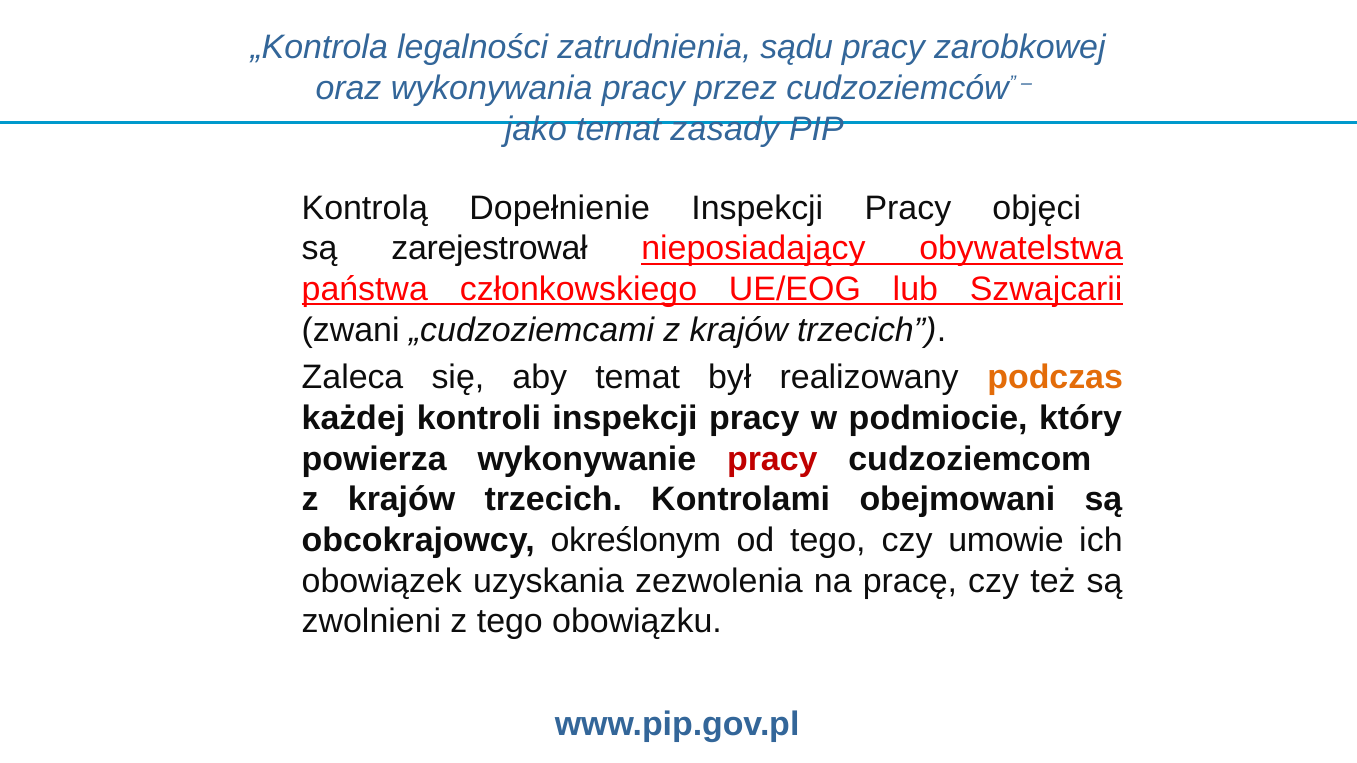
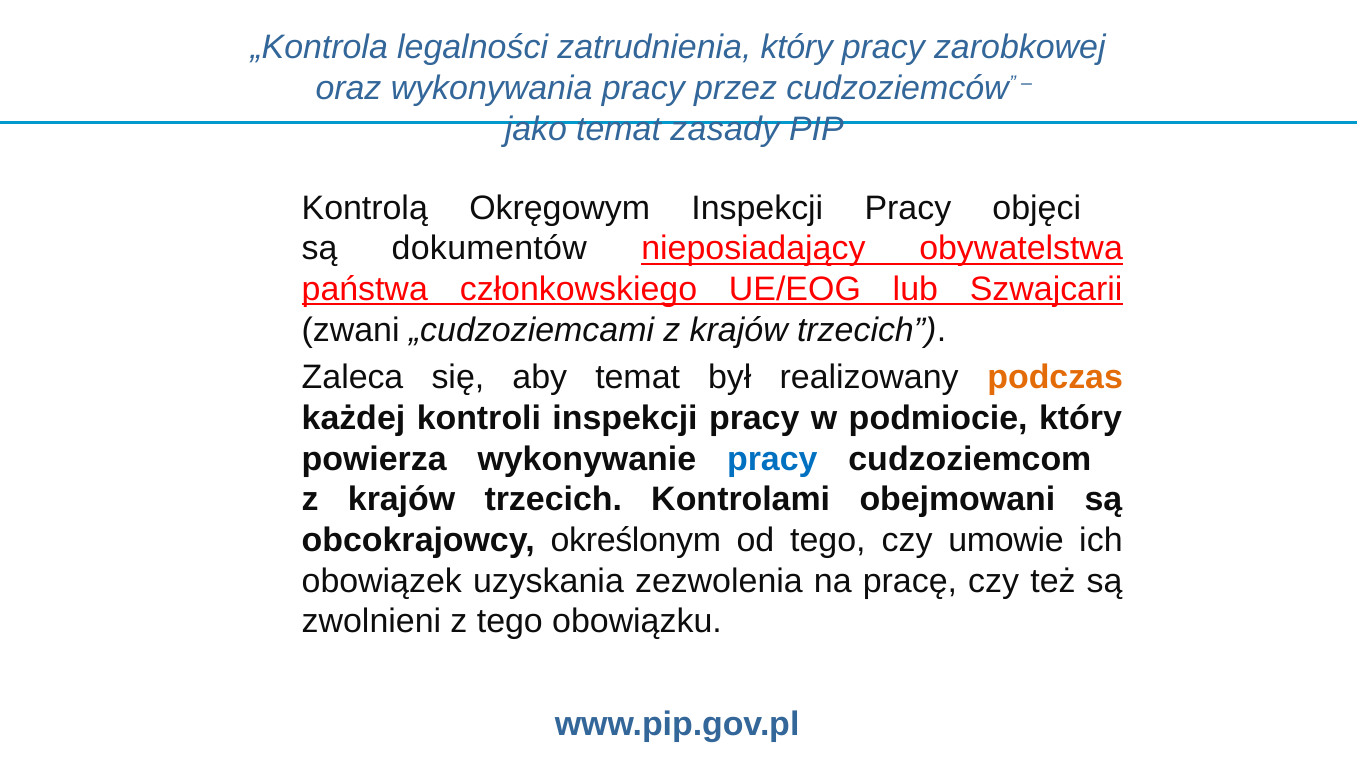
zatrudnienia sądu: sądu -> który (797, 48)
Dopełnienie: Dopełnienie -> Okręgowym (560, 208)
zarejestrował: zarejestrował -> dokumentów (489, 249)
pracy colour: red -> blue (772, 459)
